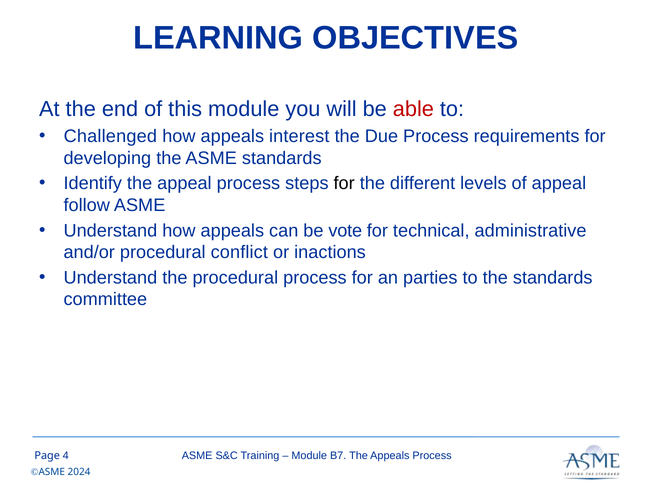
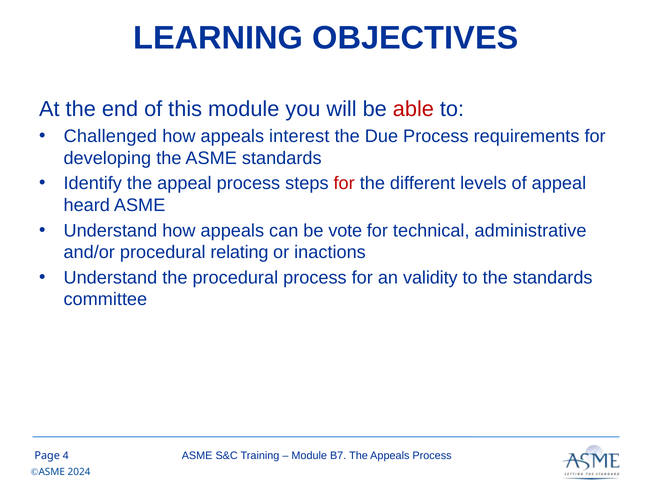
for colour: black -> red (344, 183)
follow: follow -> heard (87, 205)
conflict: conflict -> relating (239, 252)
parties: parties -> validity (430, 278)
